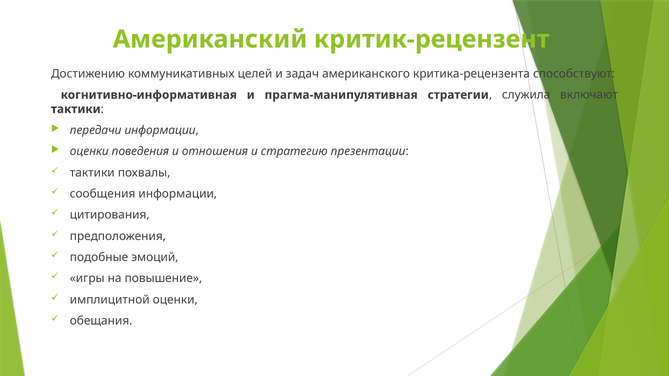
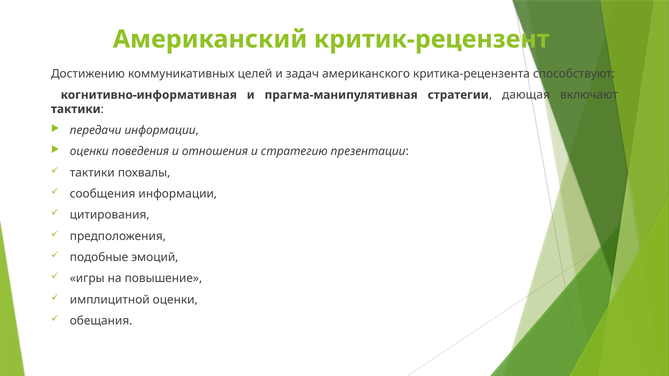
служила: служила -> дающая (526, 95)
